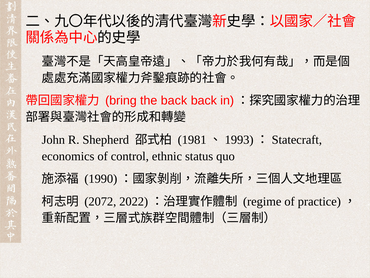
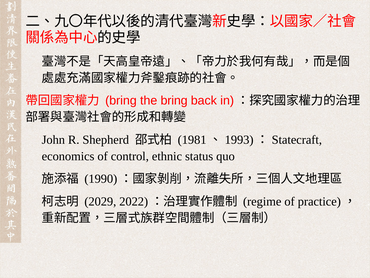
the back: back -> bring (174, 100)
2072: 2072 -> 2029 (100, 201)
